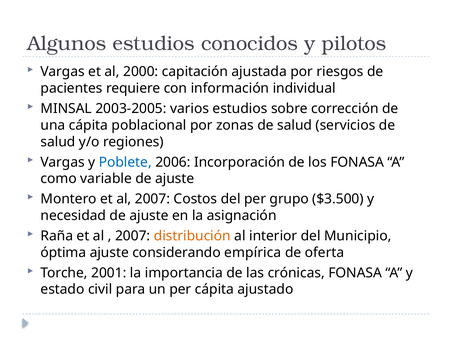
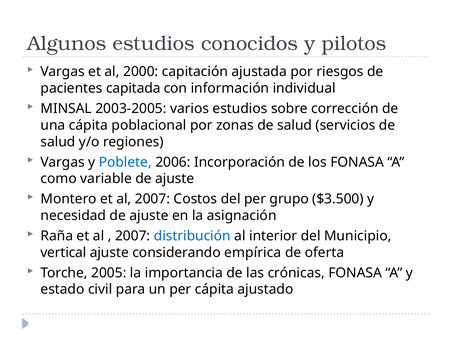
requiere: requiere -> capitada (133, 88)
distribución colour: orange -> blue (192, 236)
óptima: óptima -> vertical (63, 253)
2001: 2001 -> 2005 (109, 273)
